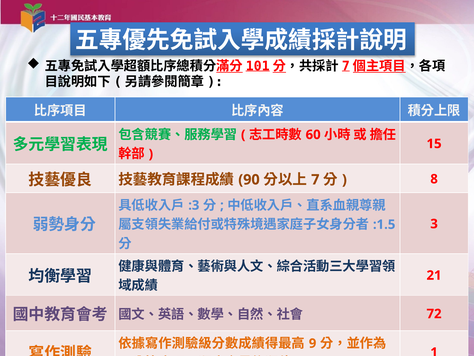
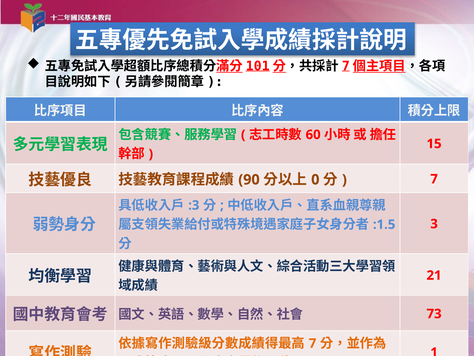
7: 7 -> 0 (315, 179)
8: 8 -> 7 (434, 179)
72: 72 -> 73 (434, 313)
9: 9 -> 7 (313, 343)
